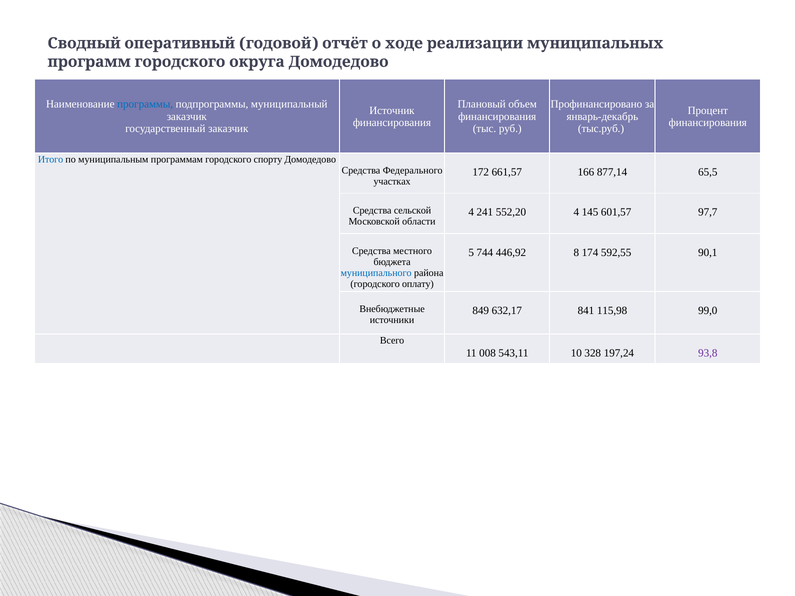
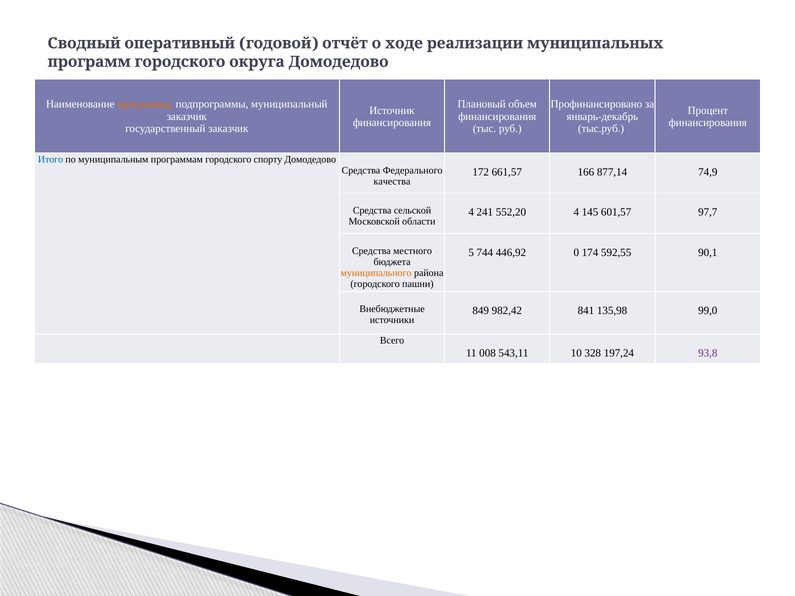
программы colour: blue -> orange (145, 104)
65,5: 65,5 -> 74,9 (708, 172)
участках: участках -> качества (392, 182)
8: 8 -> 0 (576, 253)
муниципального colour: blue -> orange (376, 273)
оплату: оплату -> пашни (418, 284)
632,17: 632,17 -> 982,42 (507, 311)
115,98: 115,98 -> 135,98 (612, 311)
